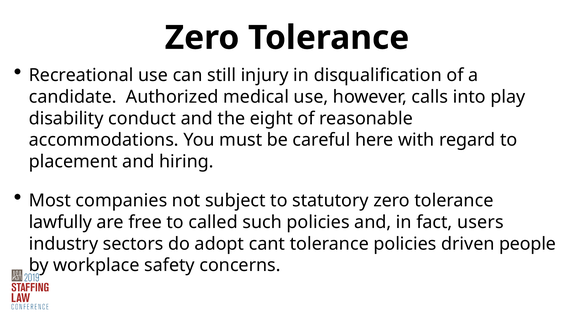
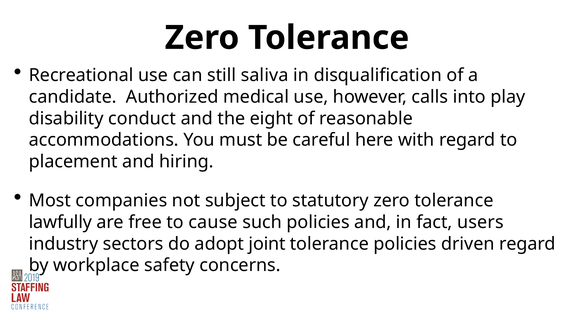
injury: injury -> saliva (265, 75)
called: called -> cause (213, 222)
cant: cant -> joint (267, 244)
driven people: people -> regard (527, 244)
